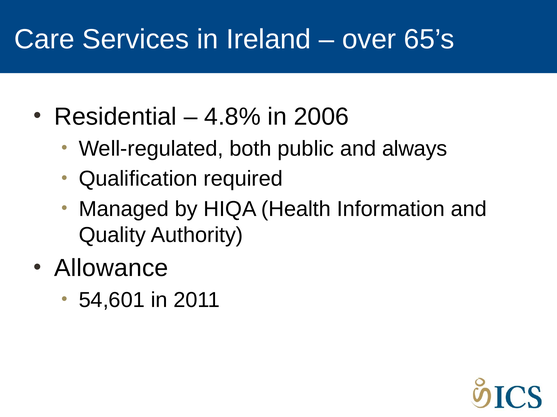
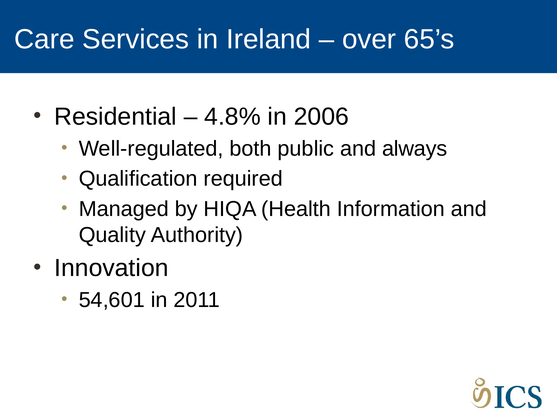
Allowance: Allowance -> Innovation (111, 269)
